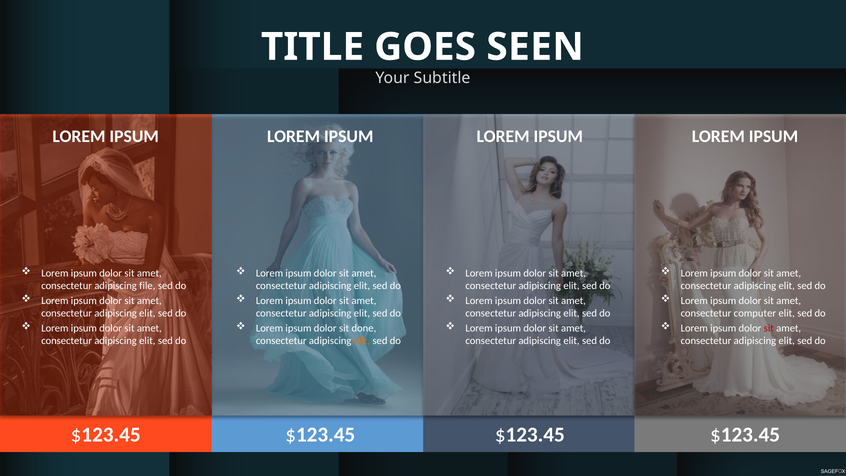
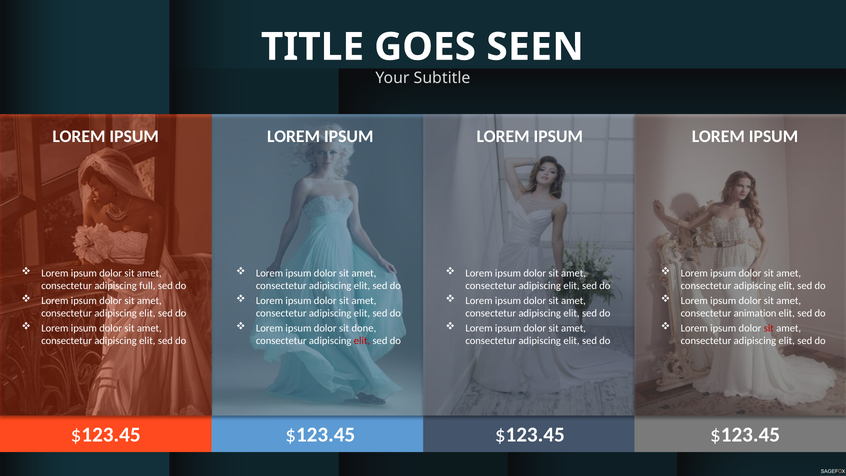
file: file -> full (147, 286)
computer: computer -> animation (755, 313)
elit colour: orange -> red (362, 341)
